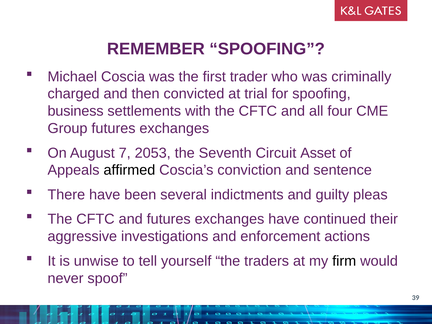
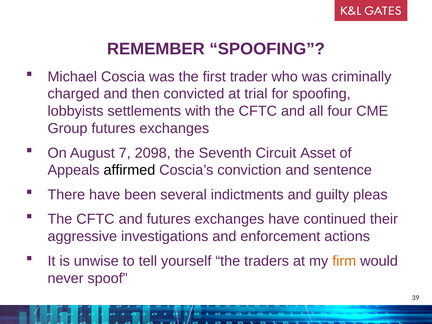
business: business -> lobbyists (75, 111)
2053: 2053 -> 2098 (153, 153)
firm colour: black -> orange (344, 261)
